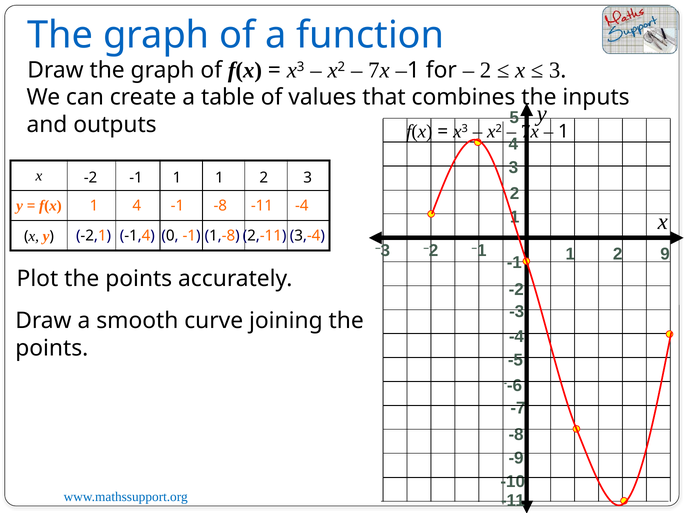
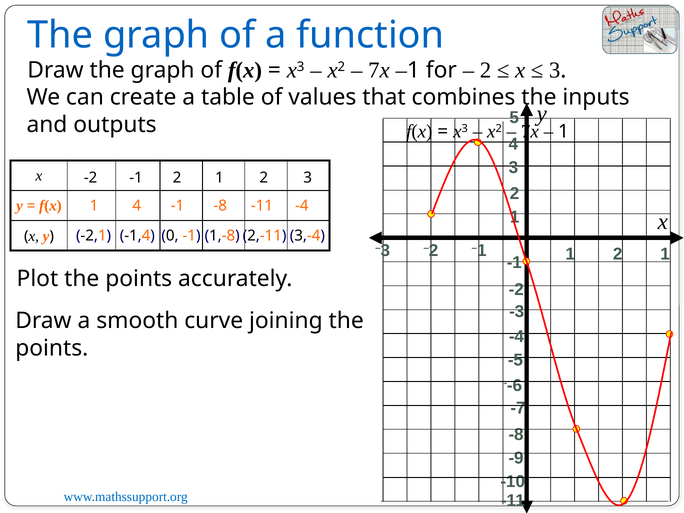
1: 1 -> 2 (177, 178)
1 2 9: 9 -> 1 (665, 254)
